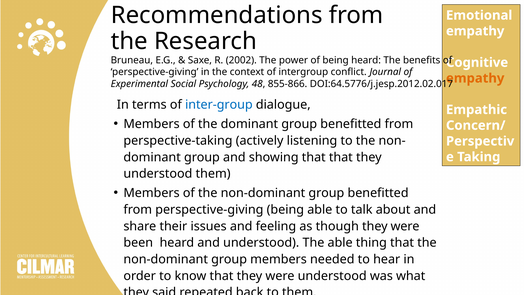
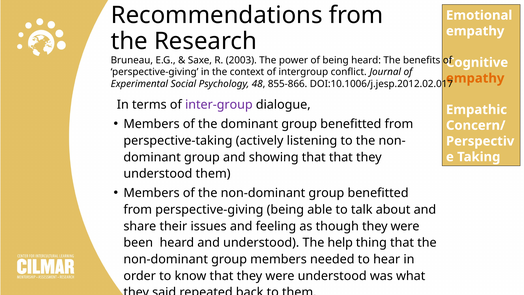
2002: 2002 -> 2003 (241, 60)
DOI:64.5776/j.jesp.2012.02.017: DOI:64.5776/j.jesp.2012.02.017 -> DOI:10.1006/j.jesp.2012.02.017 (381, 84)
inter-group colour: blue -> purple (219, 105)
The able: able -> help (340, 243)
